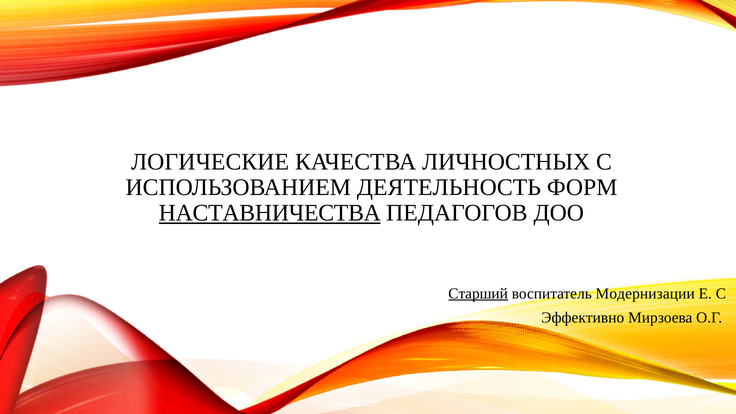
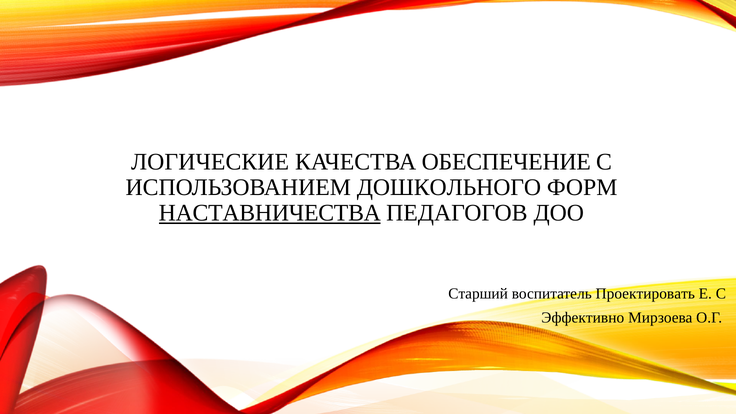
ЛИЧНОСТНЫХ: ЛИЧНОСТНЫХ -> ОБЕСПЕЧЕНИЕ (506, 162)
ДЕЯТЕЛЬНОСТЬ: ДЕЯТЕЛЬНОСТЬ -> ДОШКОЛЬНОГО (449, 187)
Старший underline: present -> none (478, 293)
Модернизации: Модернизации -> Проектировать (645, 293)
